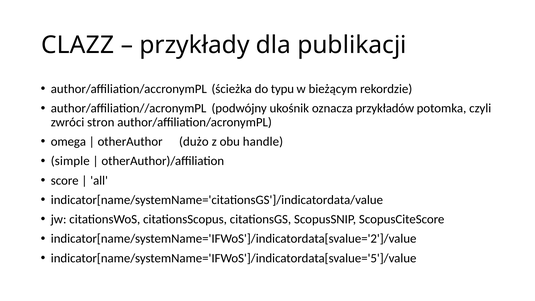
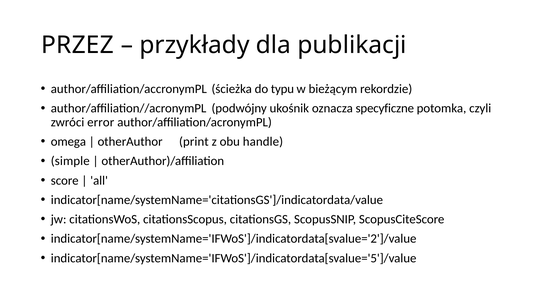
CLAZZ: CLAZZ -> PRZEZ (78, 45)
przykładów: przykładów -> specyficzne (385, 108)
stron: stron -> error (101, 122)
dużo: dużo -> print (194, 142)
